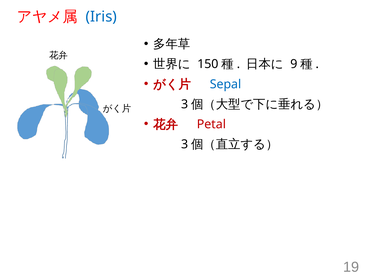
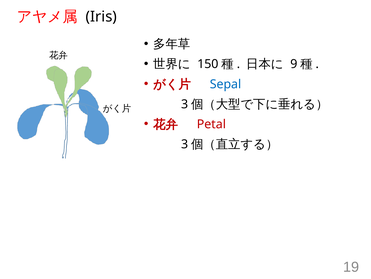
Iris colour: blue -> black (101, 17)
